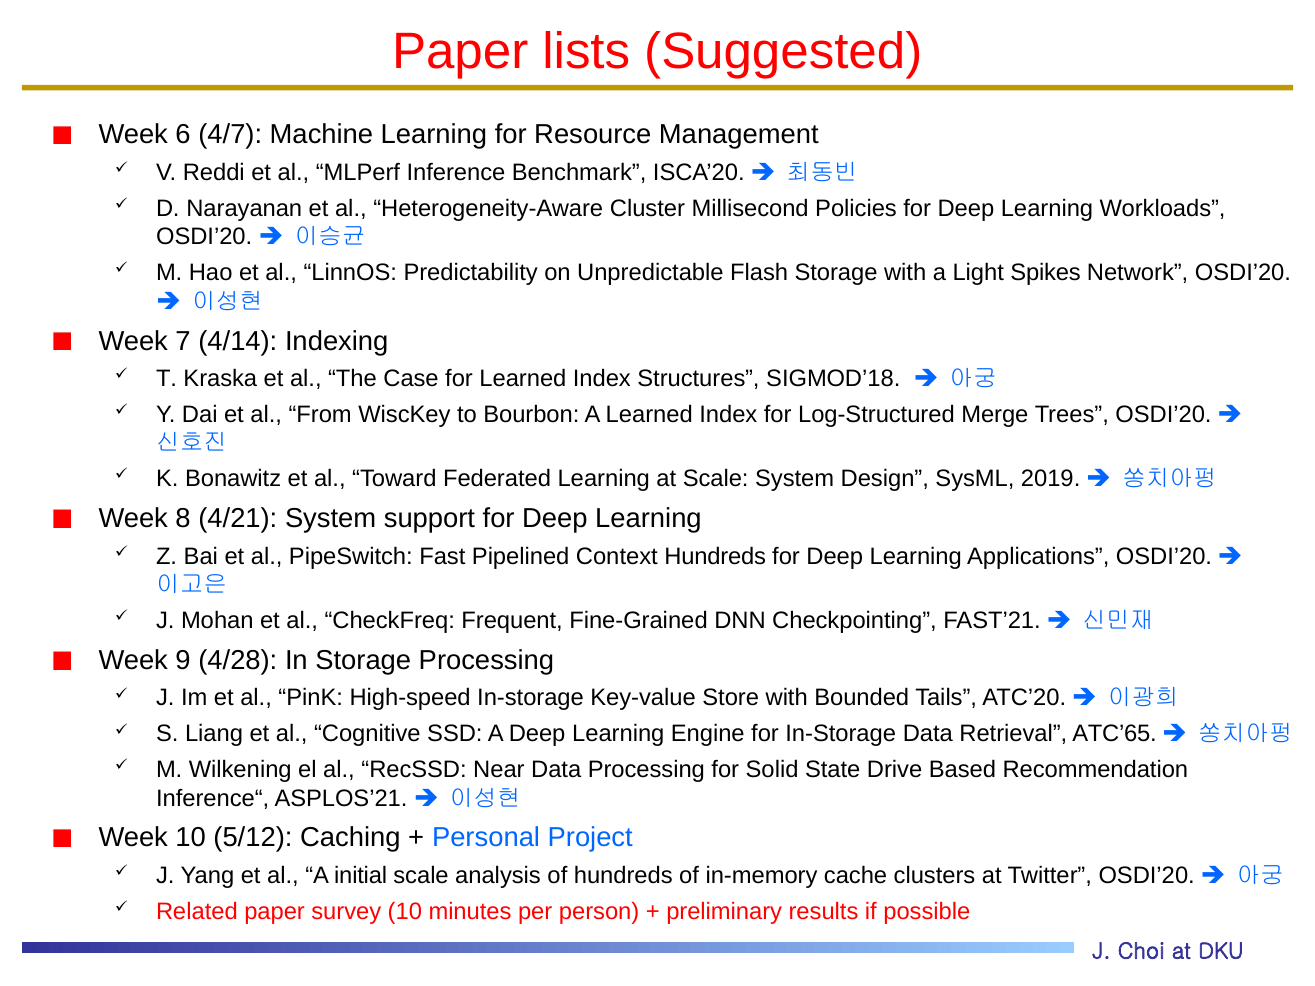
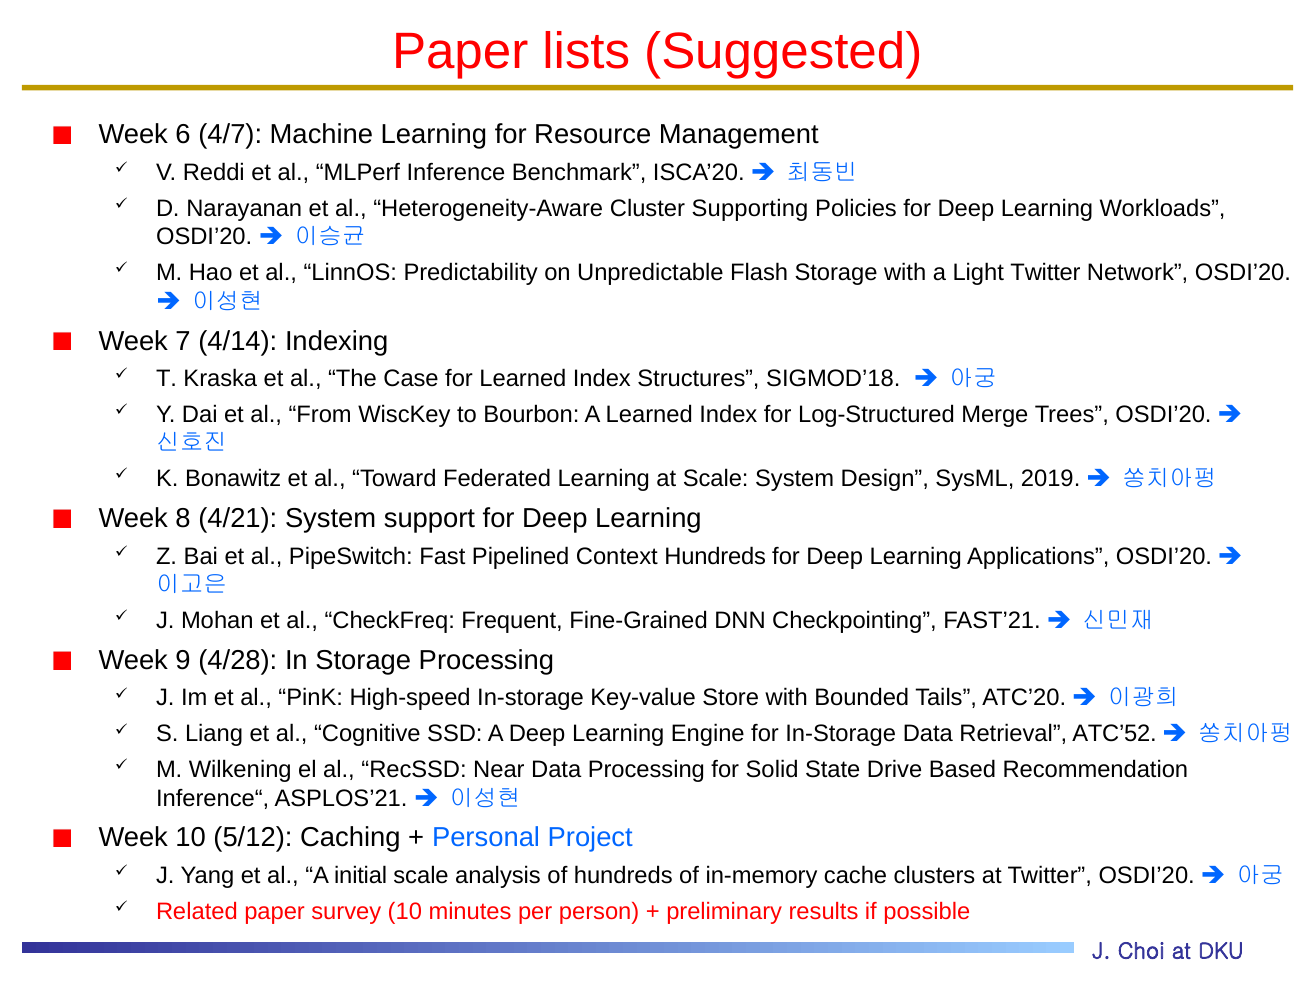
Millisecond: Millisecond -> Supporting (750, 209)
Light Spikes: Spikes -> Twitter (1046, 273)
ATC’65: ATC’65 -> ATC’52 (1115, 734)
